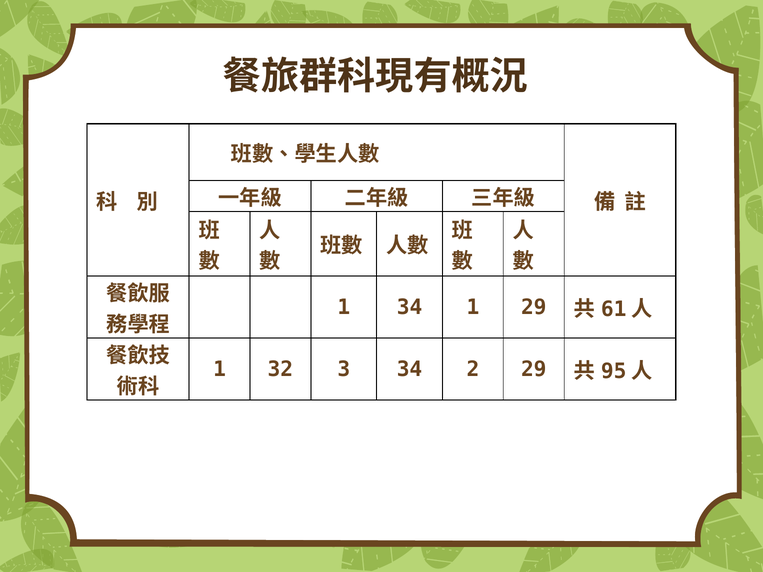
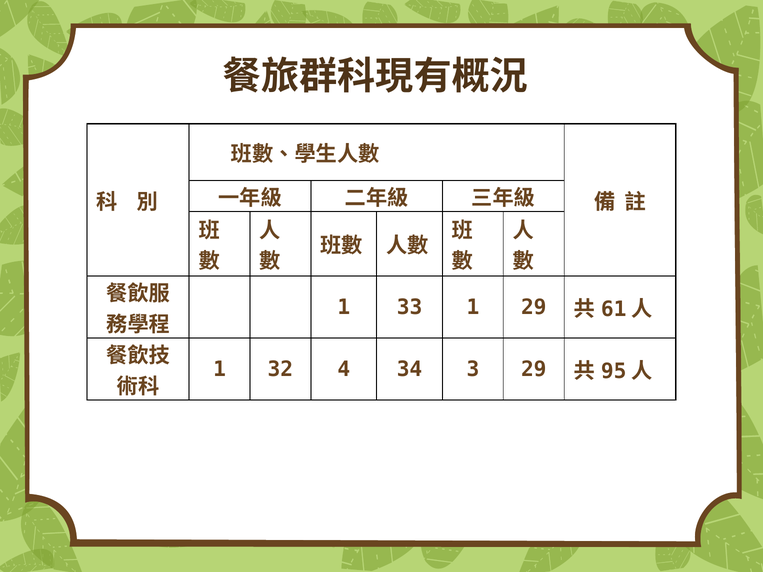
1 34: 34 -> 33 (410, 308)
3: 3 -> 4 (344, 370)
2: 2 -> 3 (473, 370)
